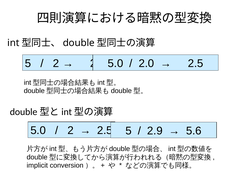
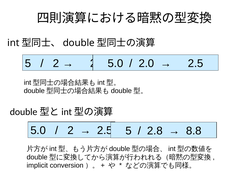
2.9: 2.9 -> 2.8 (155, 130)
5.6: 5.6 -> 8.8 (194, 130)
